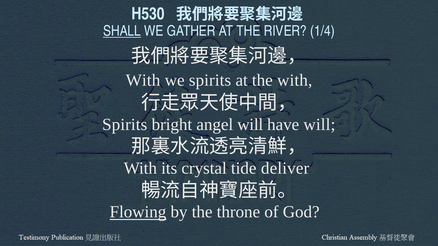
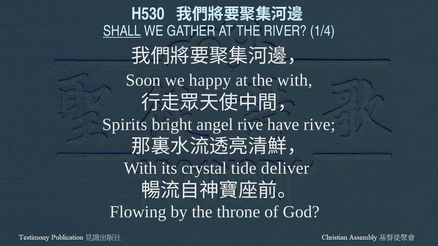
With: With -> Soon (143, 80)
we spirits: spirits -> happy (210, 80)
angel will: will -> rive (250, 125)
have will: will -> rive (319, 125)
Flowing underline: present -> none (138, 212)
